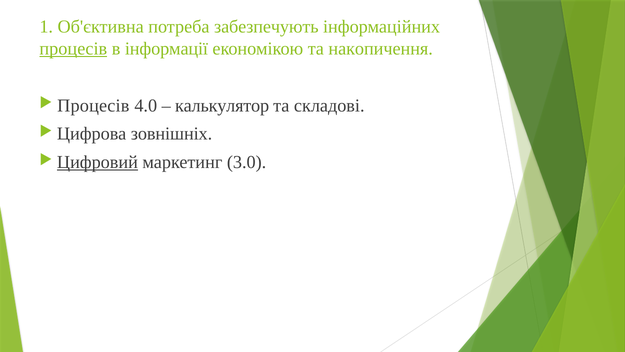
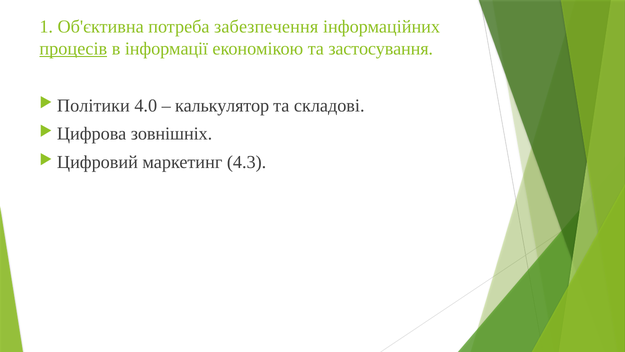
забезпечують: забезпечують -> забезпечення (266, 27)
накопичення: накопичення -> застосування (381, 49)
Процесів: Процесів -> Політики (93, 105)
Цифровий underline: present -> none (97, 162)
3.0: 3.0 -> 4.3 (247, 162)
